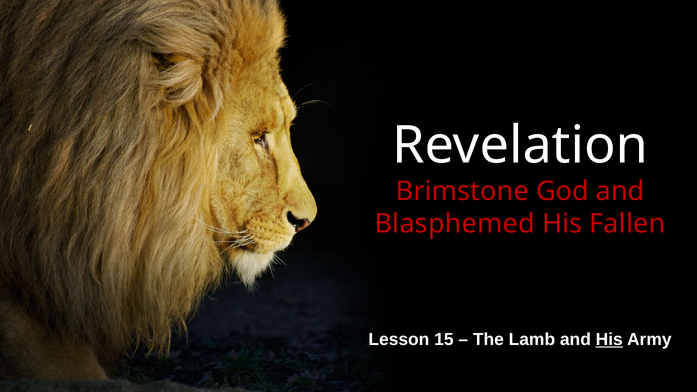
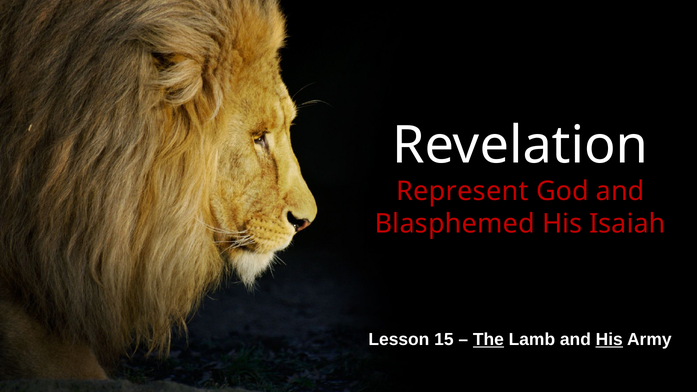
Brimstone: Brimstone -> Represent (462, 191)
Fallen: Fallen -> Isaiah (627, 224)
The underline: none -> present (488, 339)
